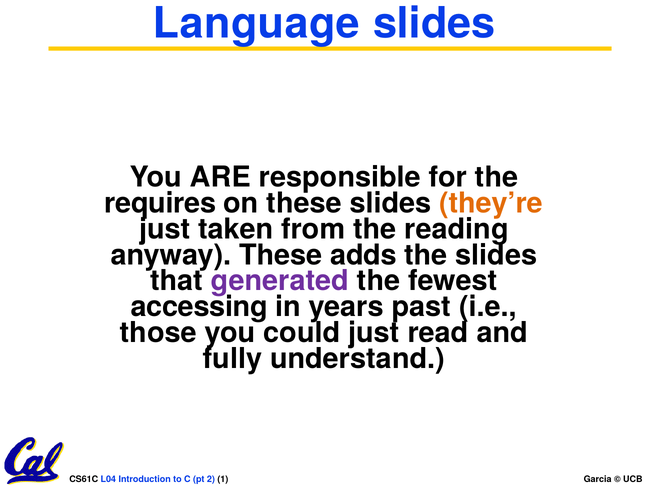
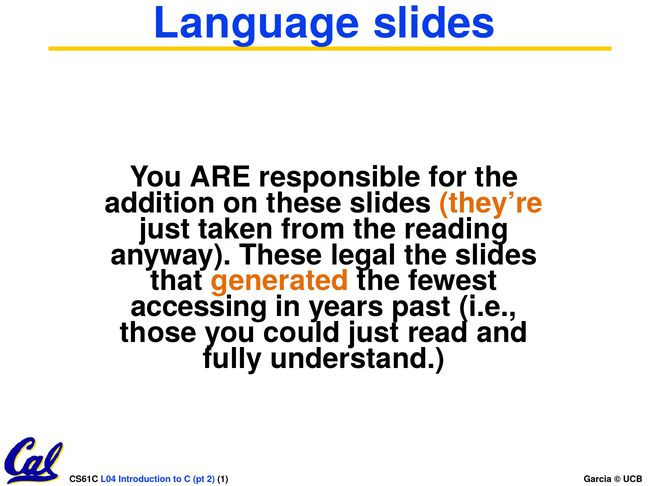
requires: requires -> addition (160, 203)
adds: adds -> legal (363, 255)
generated colour: purple -> orange (280, 281)
